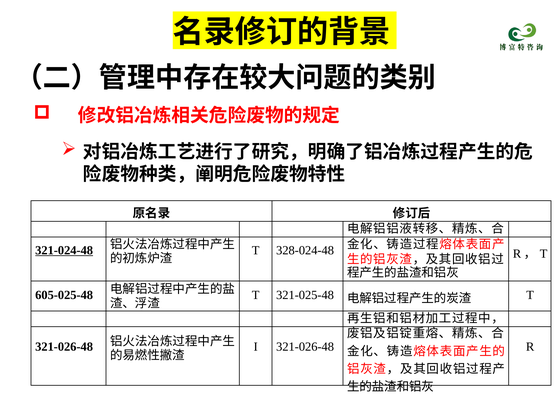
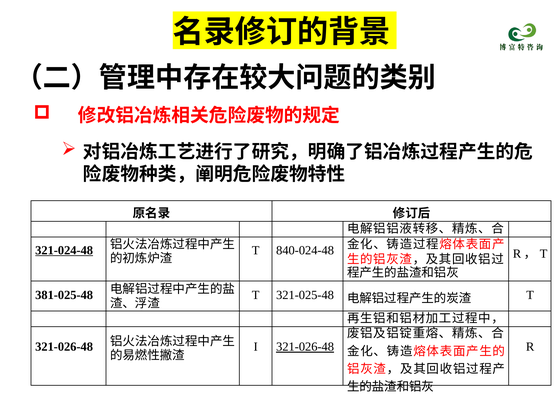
328-024-48: 328-024-48 -> 840-024-48 (305, 250)
605-025-48: 605-025-48 -> 381-025-48 (64, 295)
321-026-48 underline: none -> present (305, 347)
